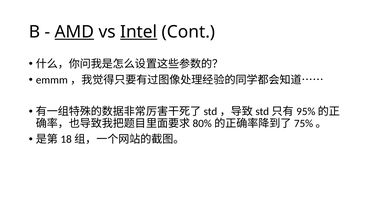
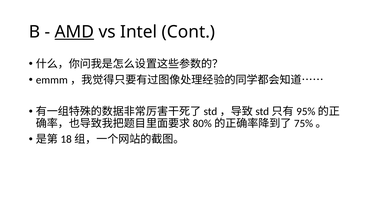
Intel underline: present -> none (139, 32)
